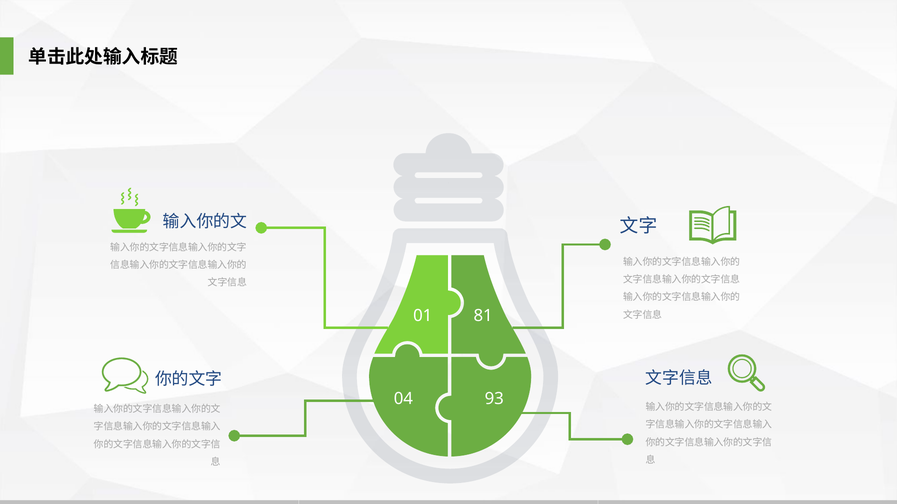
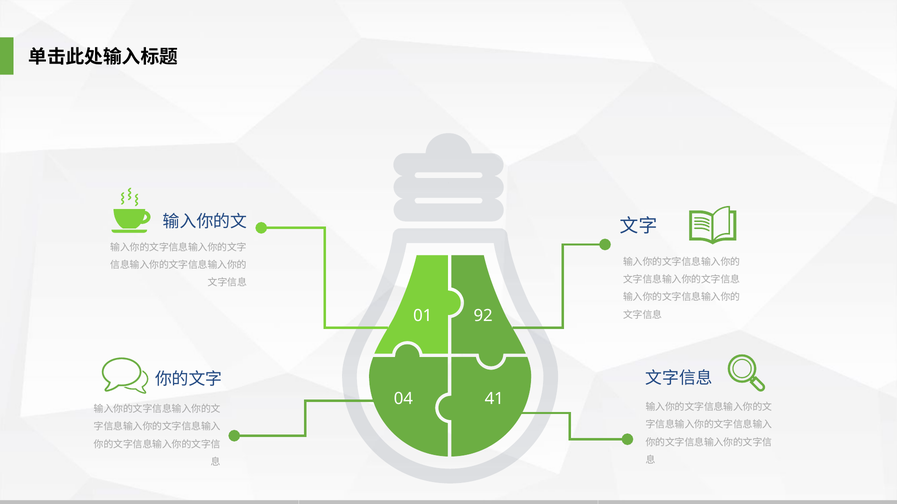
81: 81 -> 92 (483, 316)
93: 93 -> 41 (494, 399)
